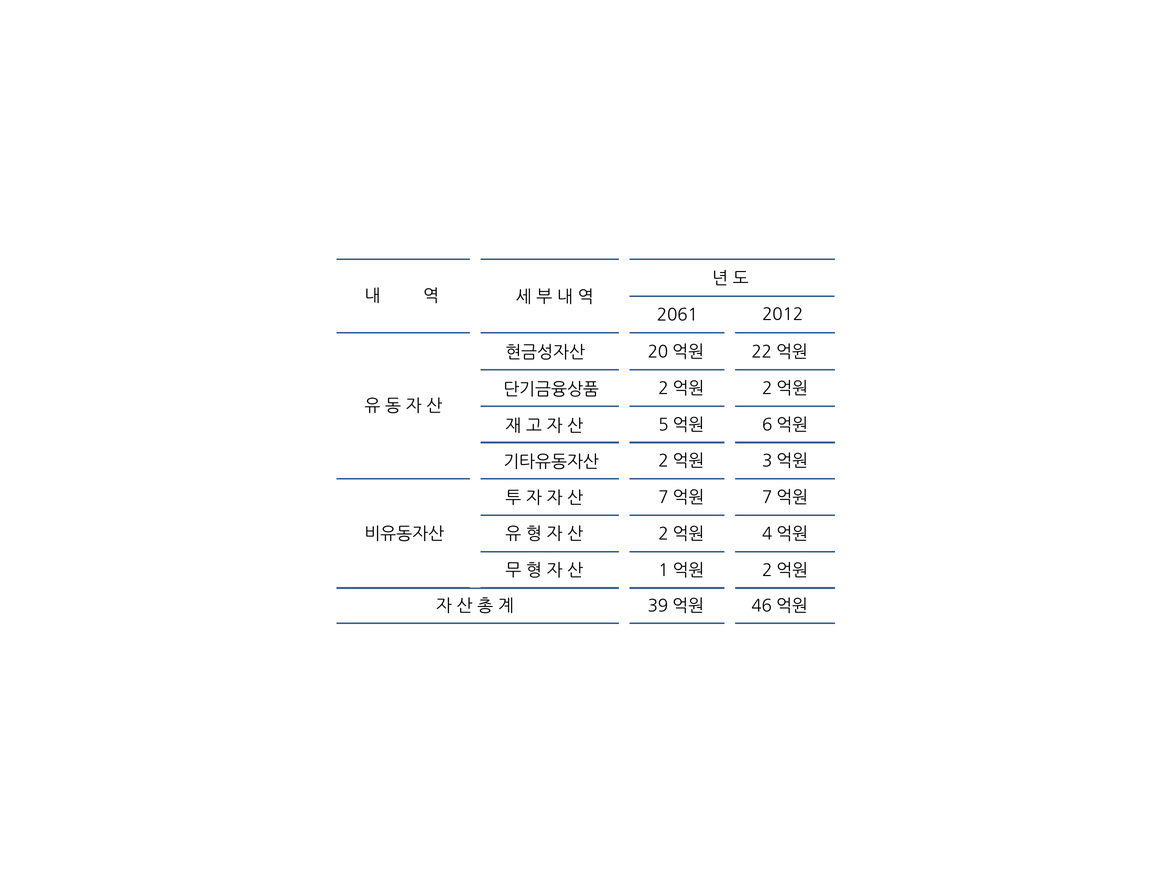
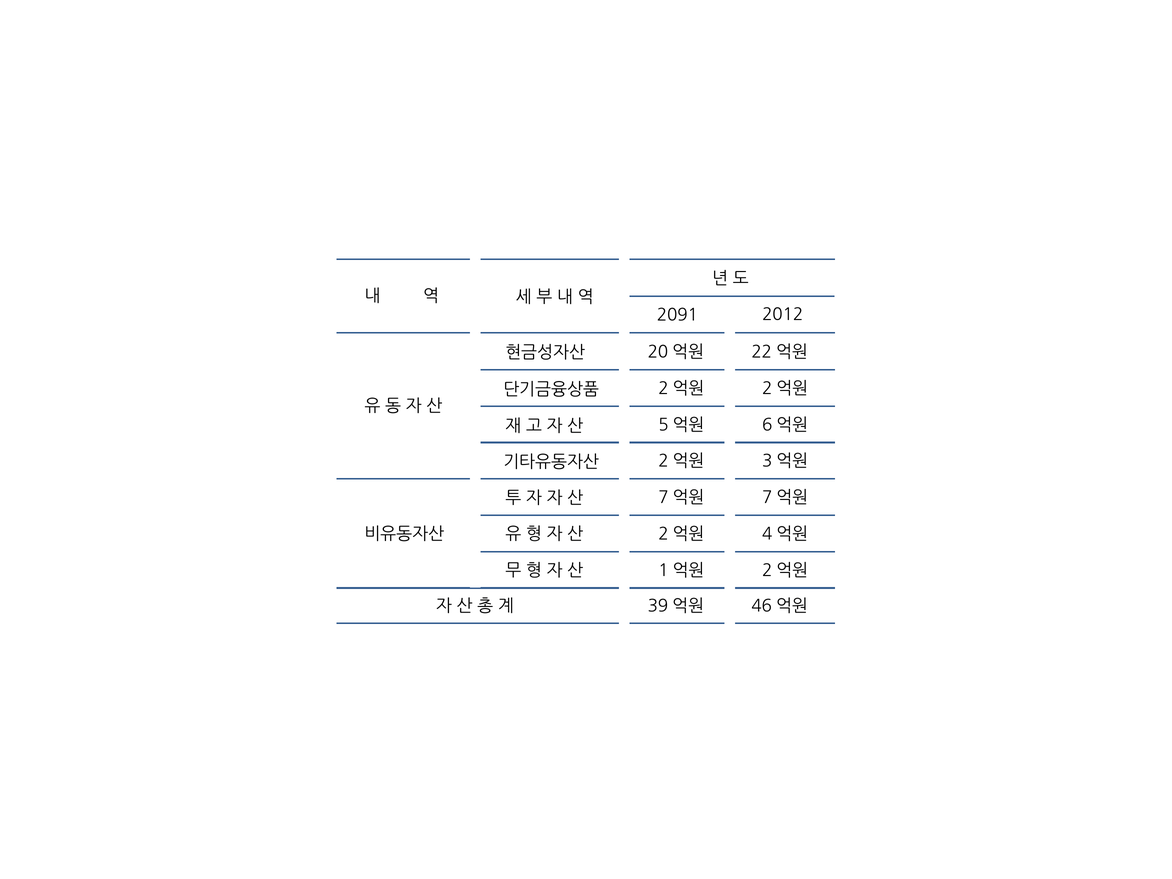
2061: 2061 -> 2091 (677, 315)
